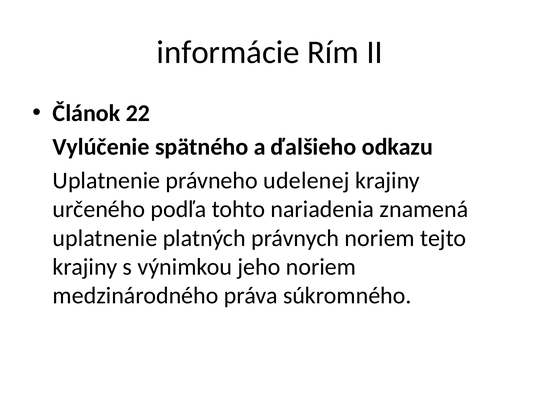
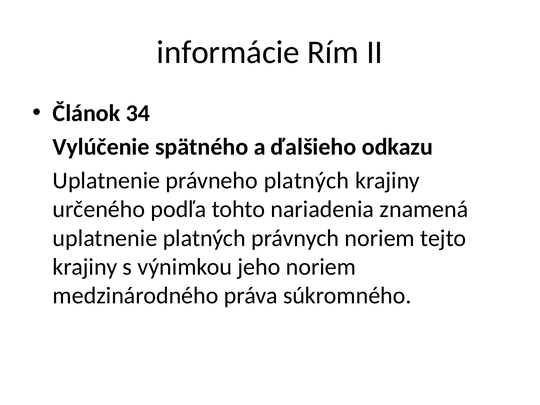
22: 22 -> 34 (138, 113)
právneho udelenej: udelenej -> platných (306, 181)
